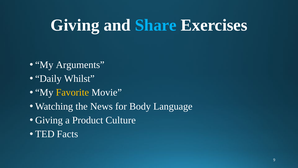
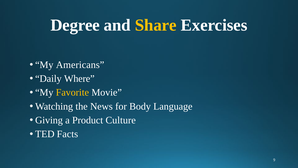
Giving: Giving -> Degree (75, 25)
Share colour: light blue -> yellow (156, 25)
Arguments: Arguments -> Americans (80, 65)
Whilst: Whilst -> Where (79, 78)
